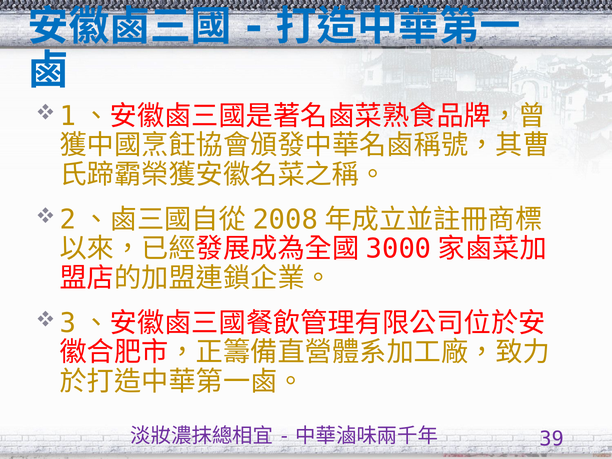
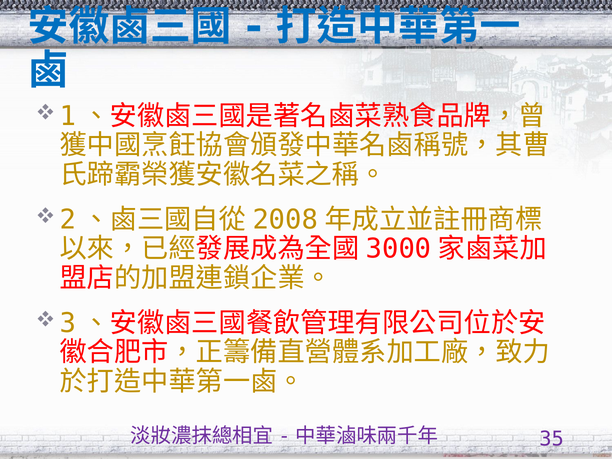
39: 39 -> 35 (552, 439)
